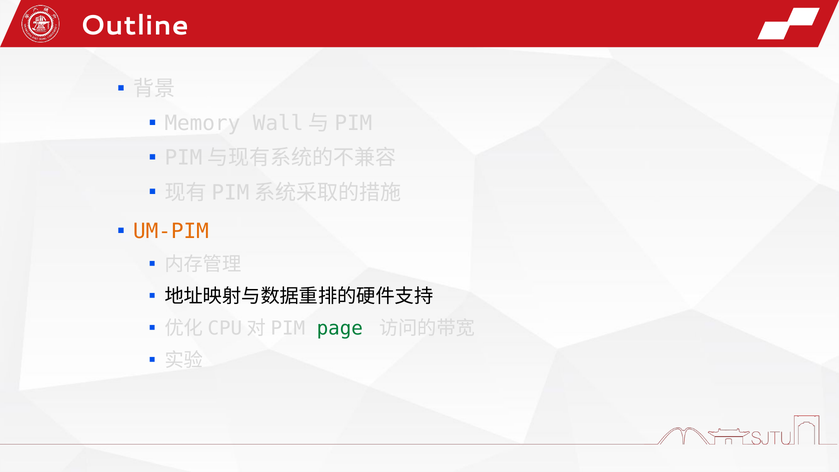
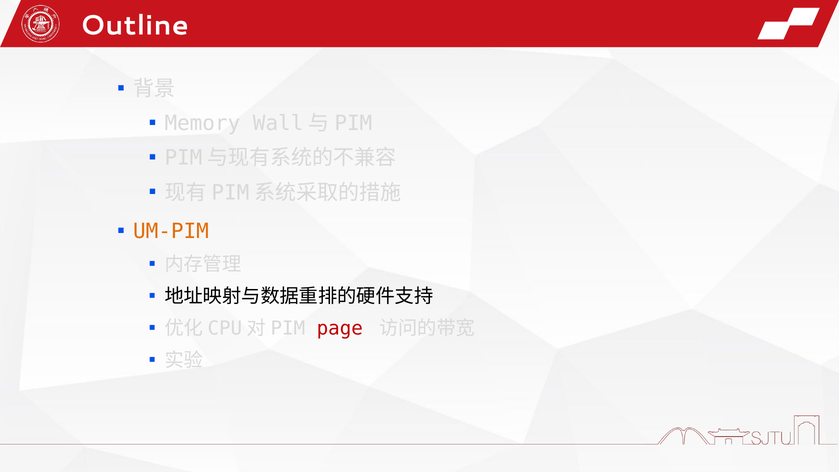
page colour: green -> red (340, 328)
